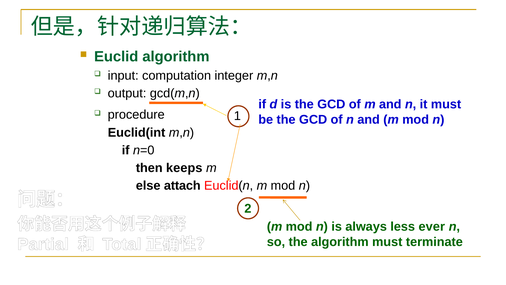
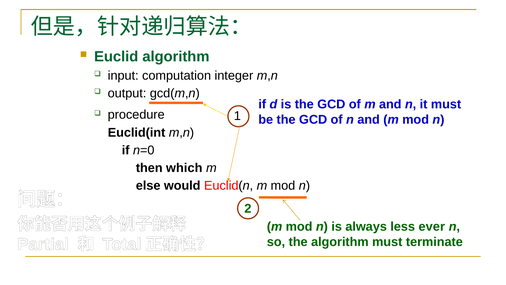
keeps: keeps -> which (184, 168)
attach: attach -> would (182, 185)
